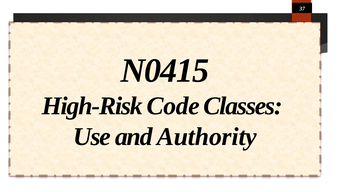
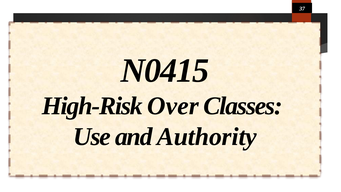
Code: Code -> Over (173, 106)
